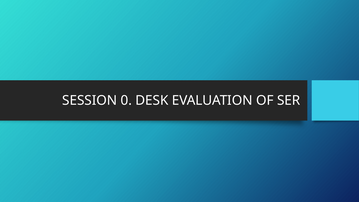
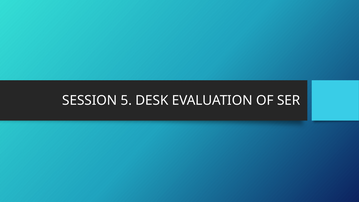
0: 0 -> 5 (126, 100)
